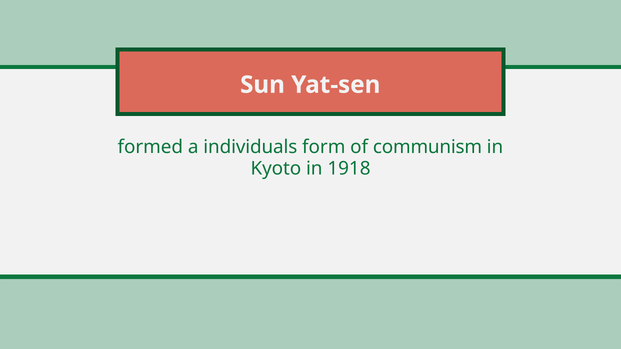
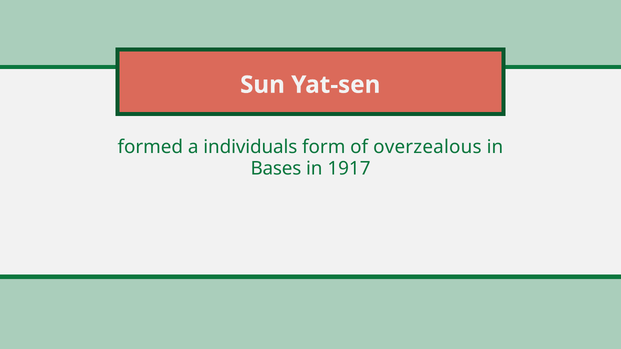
communism: communism -> overzealous (427, 147)
Kyoto: Kyoto -> Bases (276, 169)
1918: 1918 -> 1917 (349, 169)
